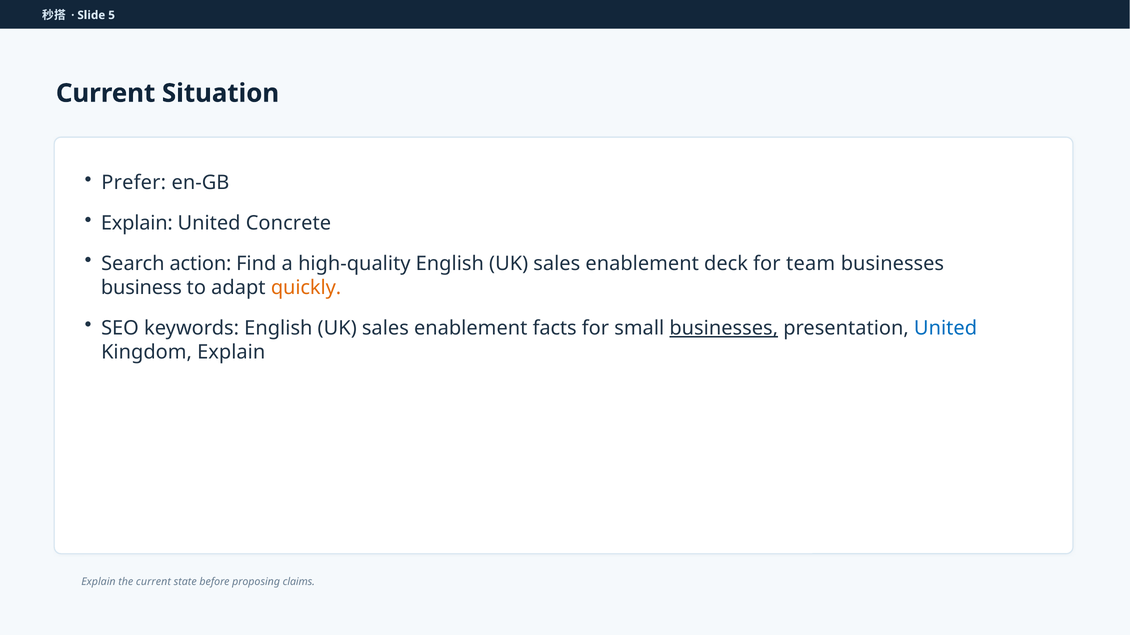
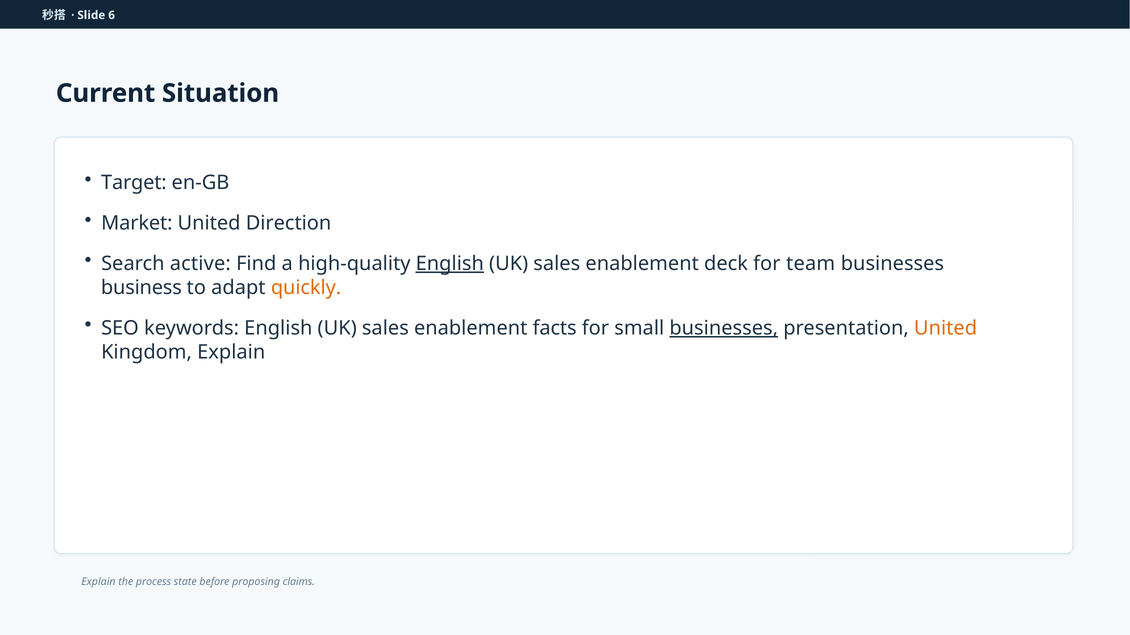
5: 5 -> 6 (112, 15)
Prefer: Prefer -> Target (134, 183)
Explain: Explain -> Market (137, 223)
Concrete: Concrete -> Direction (289, 223)
action: action -> active (200, 264)
English underline: none -> present (450, 264)
United colour: blue -> orange (946, 328)
the current: current -> process (154, 582)
